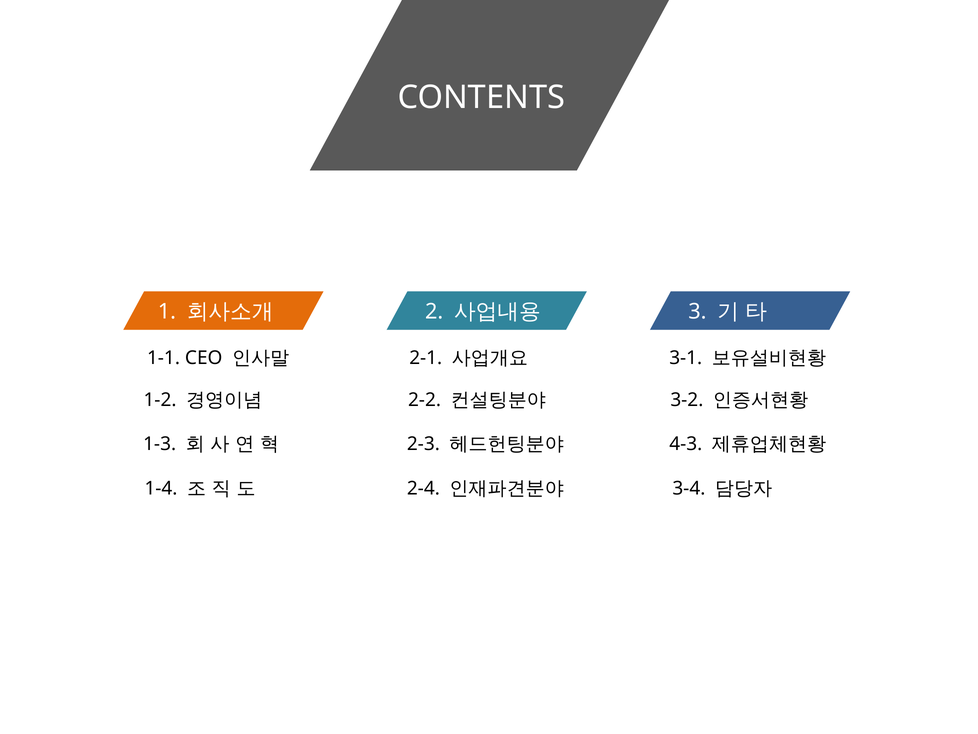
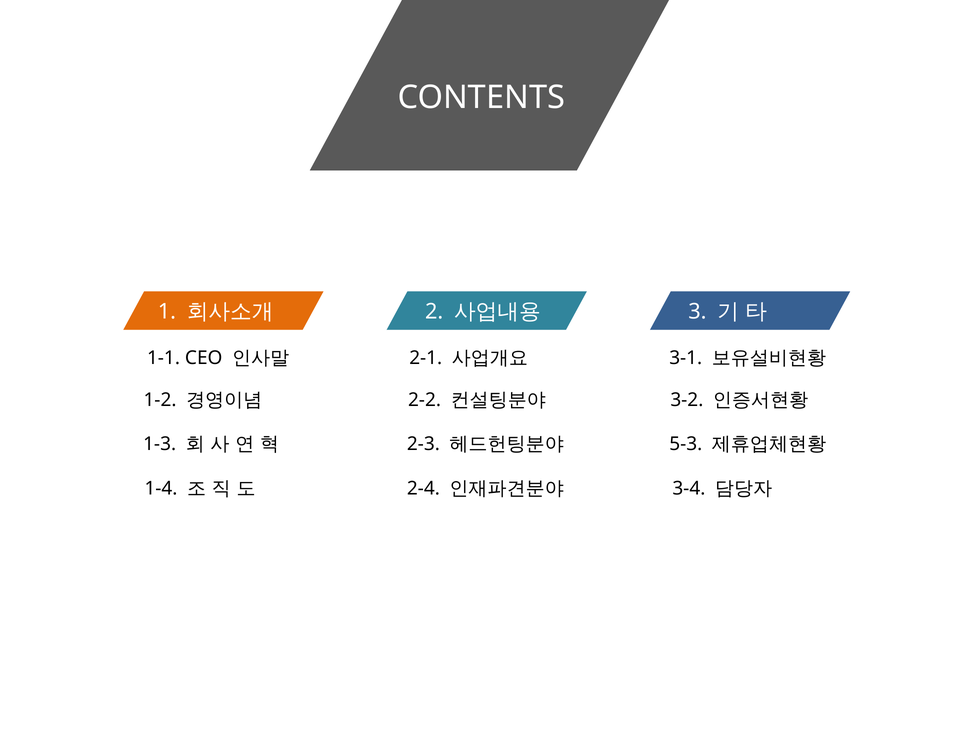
4-3: 4-3 -> 5-3 (686, 444)
